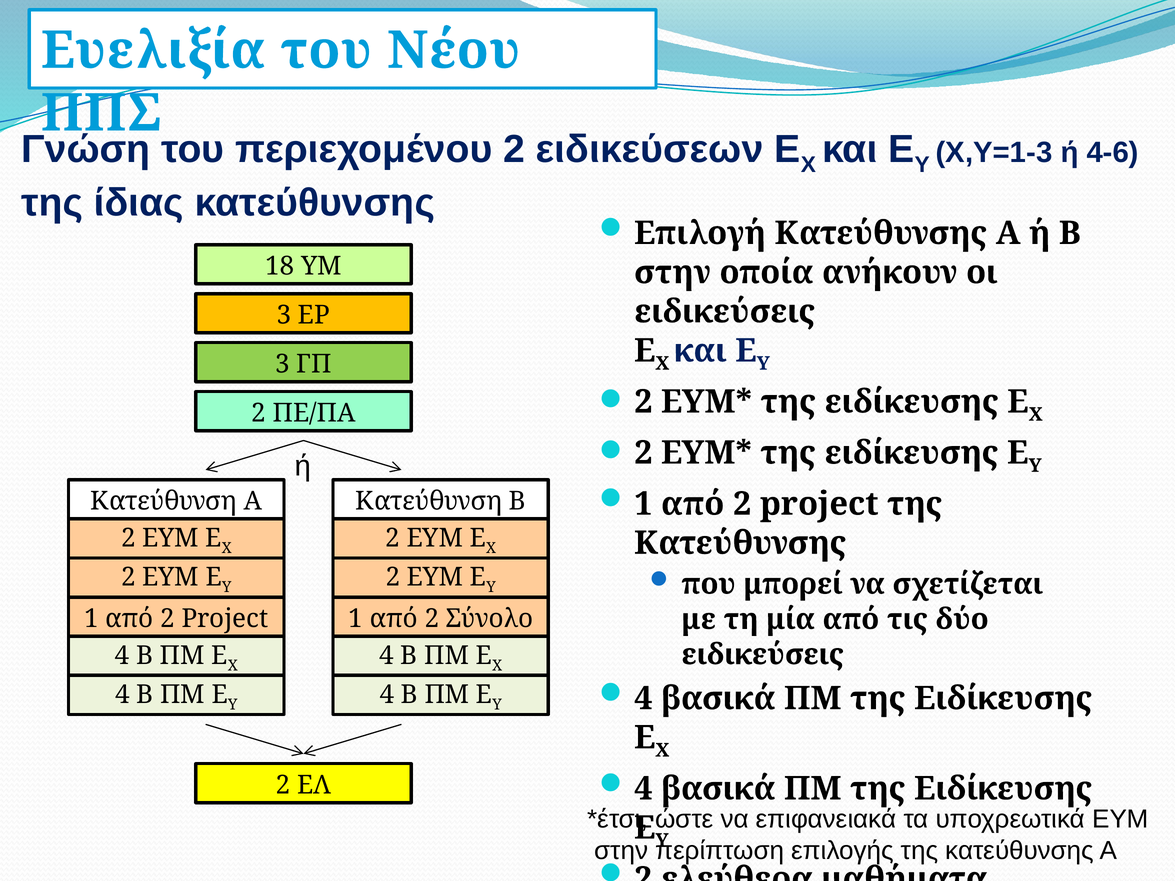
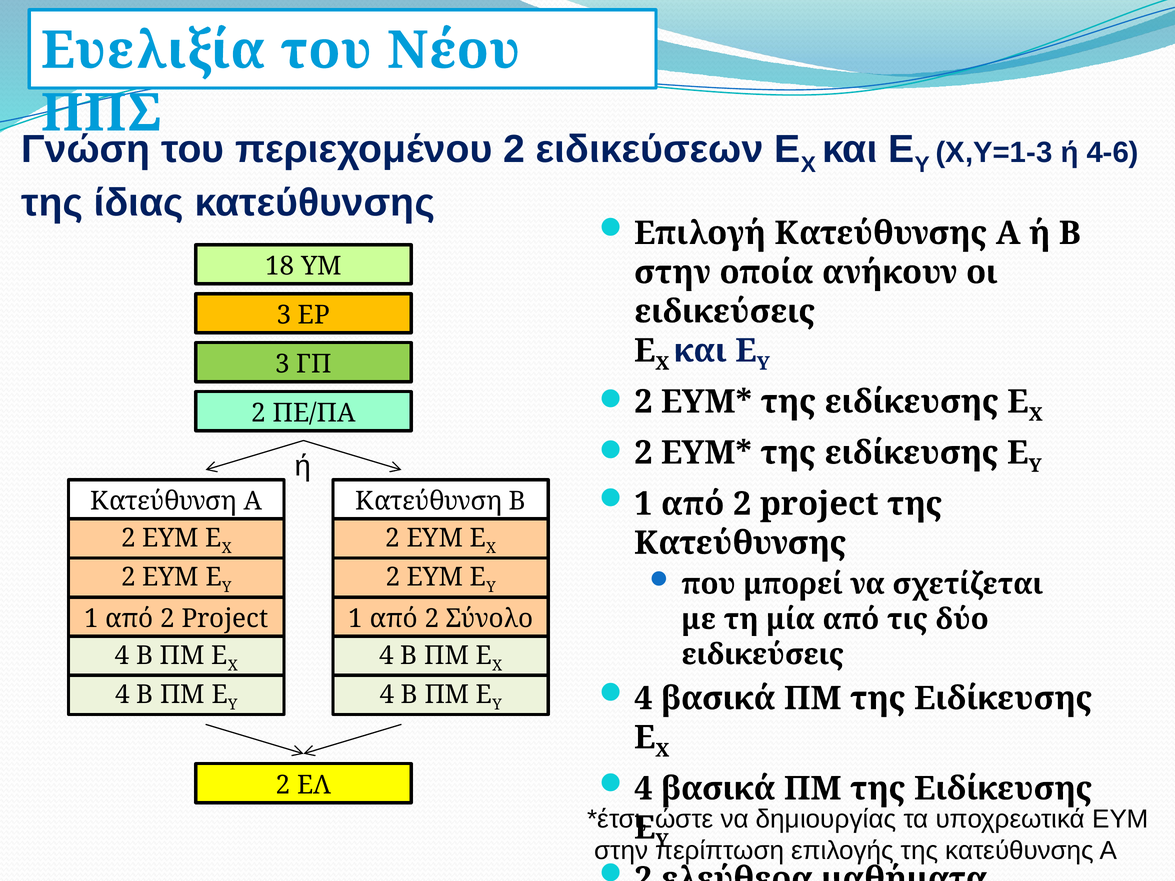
επιφανειακά: επιφανειακά -> δημιουργίας (826, 820)
